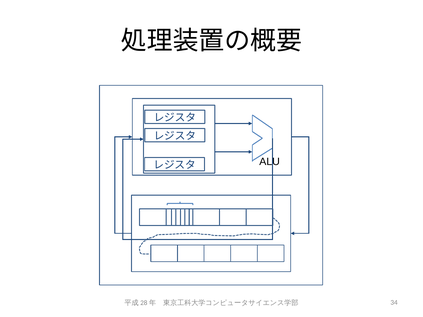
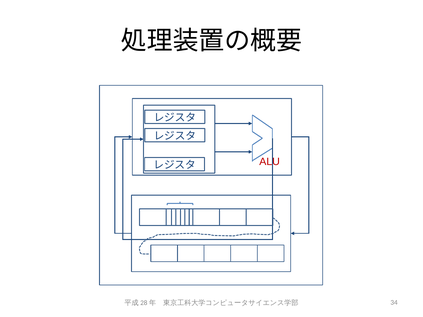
ALU colour: black -> red (270, 162)
